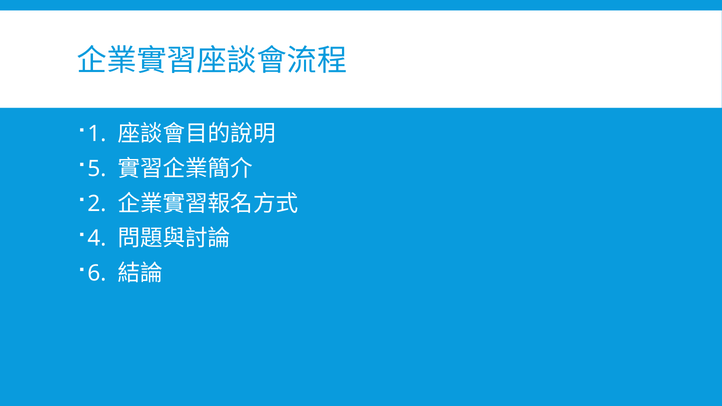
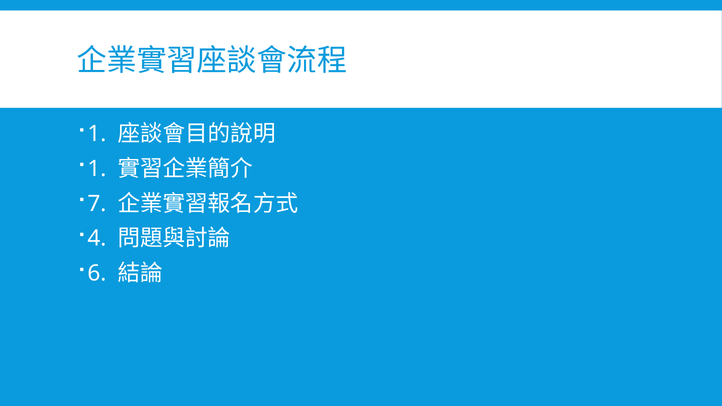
5: 5 -> 1 (97, 169)
2: 2 -> 7 (97, 204)
